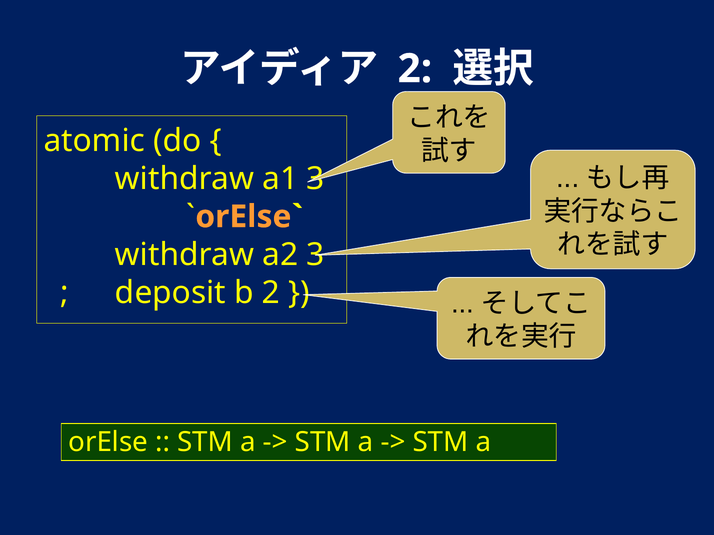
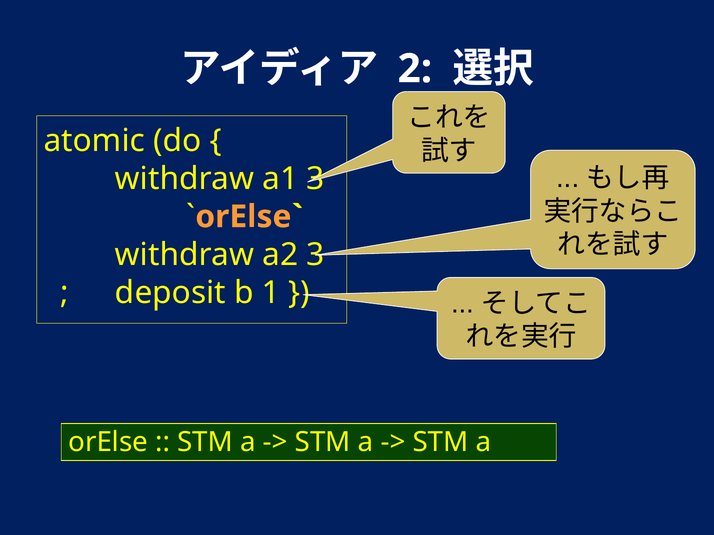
b 2: 2 -> 1 (271, 293)
